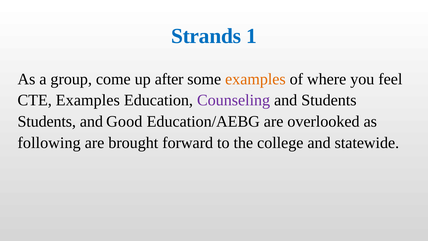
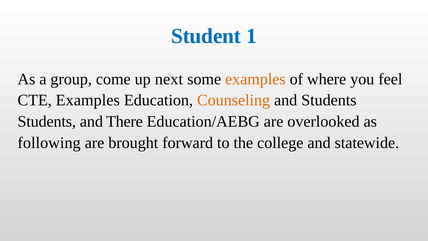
Strands: Strands -> Student (206, 36)
after: after -> next (169, 79)
Counseling colour: purple -> orange (234, 100)
Good: Good -> There (124, 121)
